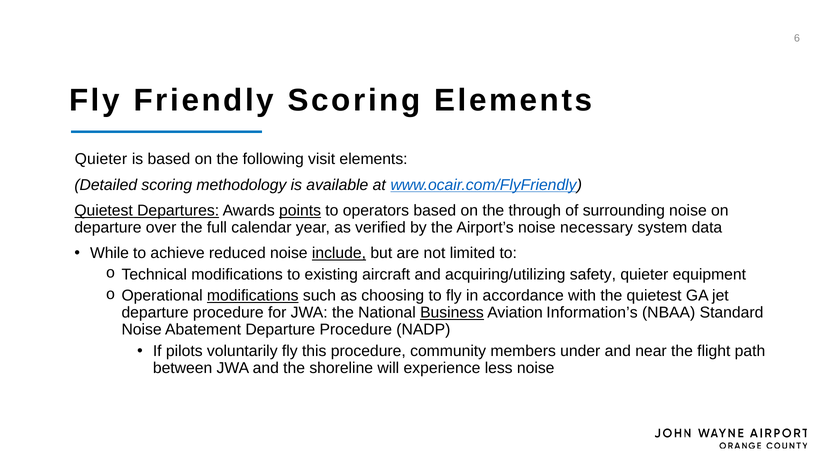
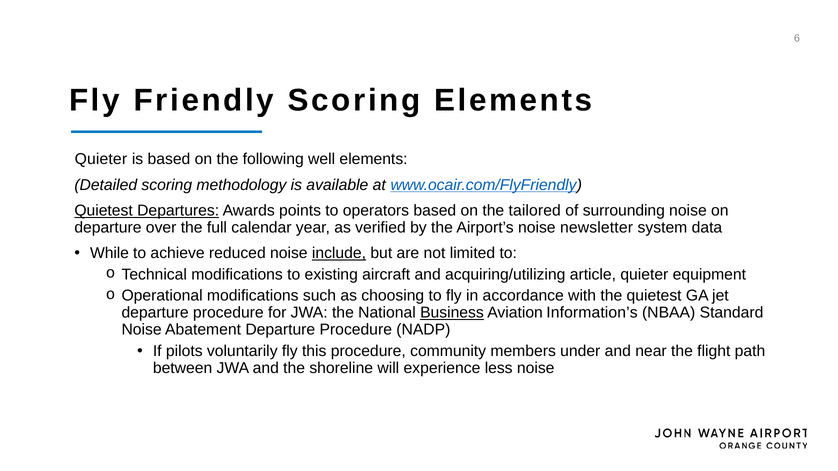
visit: visit -> well (322, 159)
points underline: present -> none (300, 211)
through: through -> tailored (535, 211)
necessary: necessary -> newsletter (597, 228)
safety: safety -> article (593, 275)
modifications underline: present -> none (253, 296)
